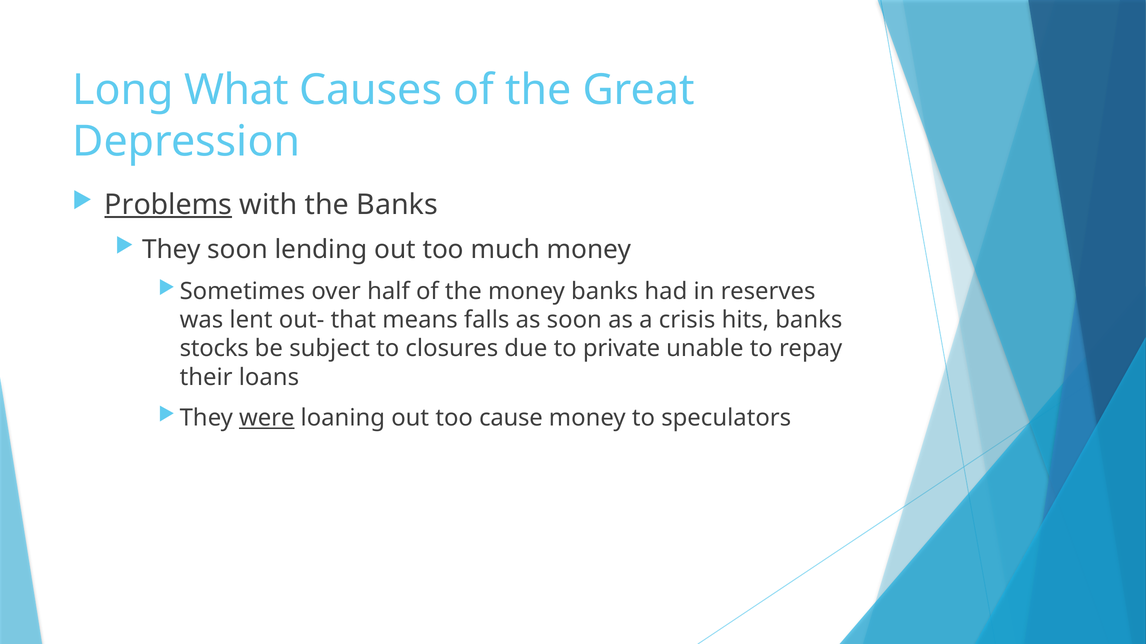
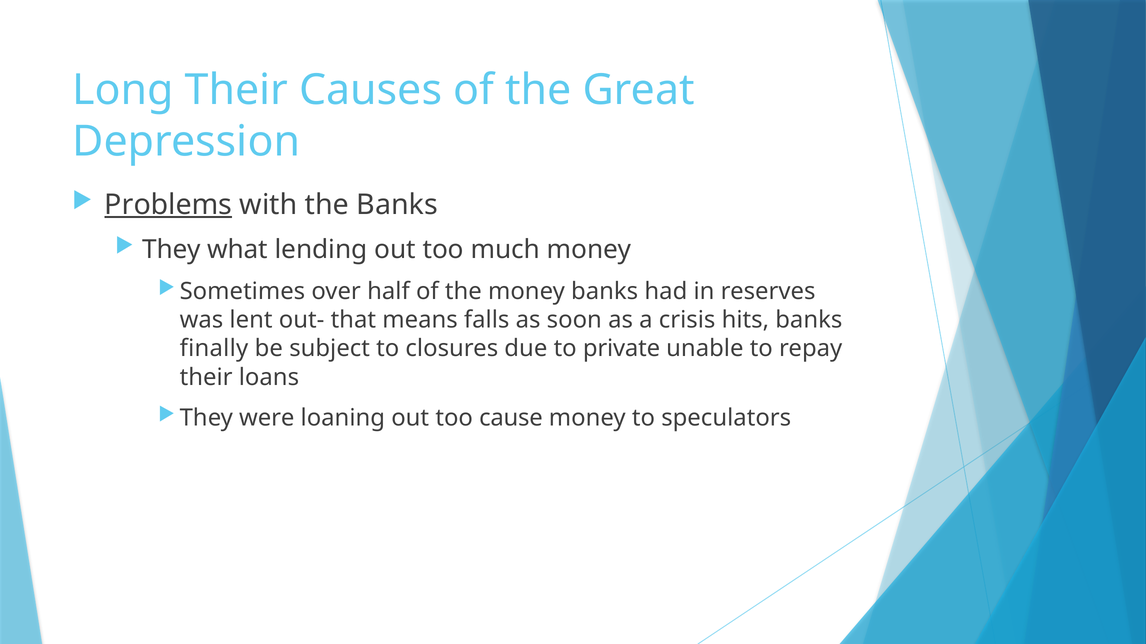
Long What: What -> Their (236, 90)
They soon: soon -> what (238, 250)
stocks: stocks -> finally (214, 349)
were underline: present -> none (267, 418)
